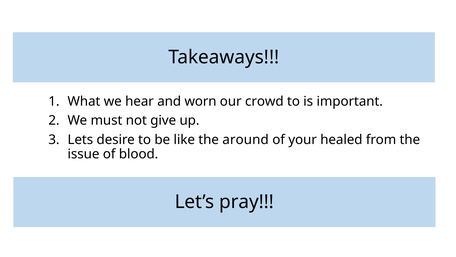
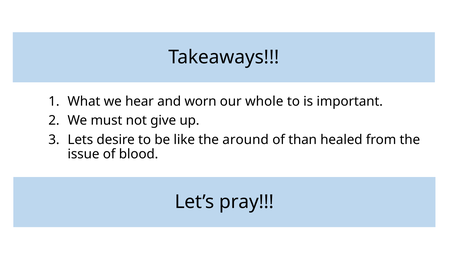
crowd: crowd -> whole (264, 101)
your: your -> than (303, 139)
